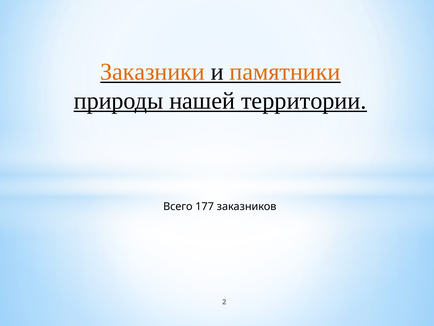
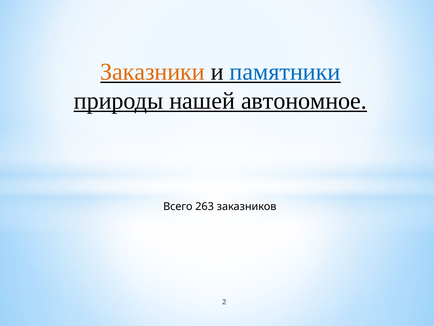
памятники colour: orange -> blue (285, 72)
территории: территории -> автономное (304, 101)
177: 177 -> 263 (205, 206)
